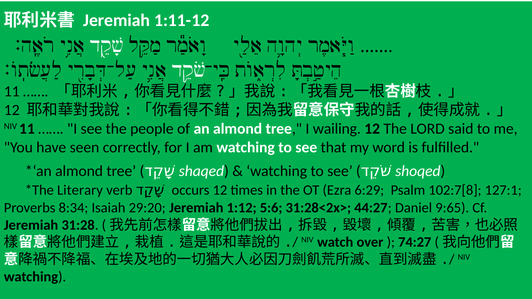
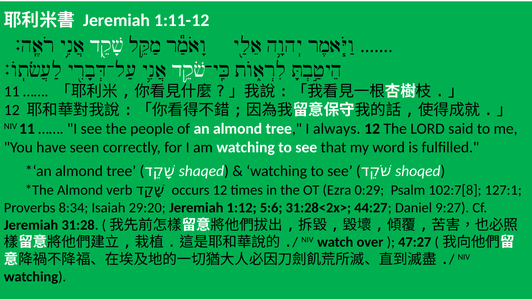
wailing: wailing -> always (337, 129)
Literary: Literary -> Almond (80, 190)
6:29: 6:29 -> 0:29 (369, 190)
9:65: 9:65 -> 9:27 (452, 208)
74:27: 74:27 -> 47:27 (415, 242)
